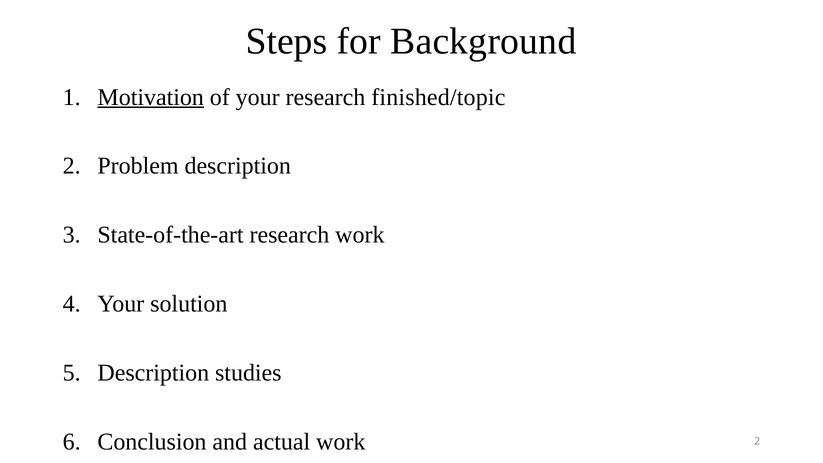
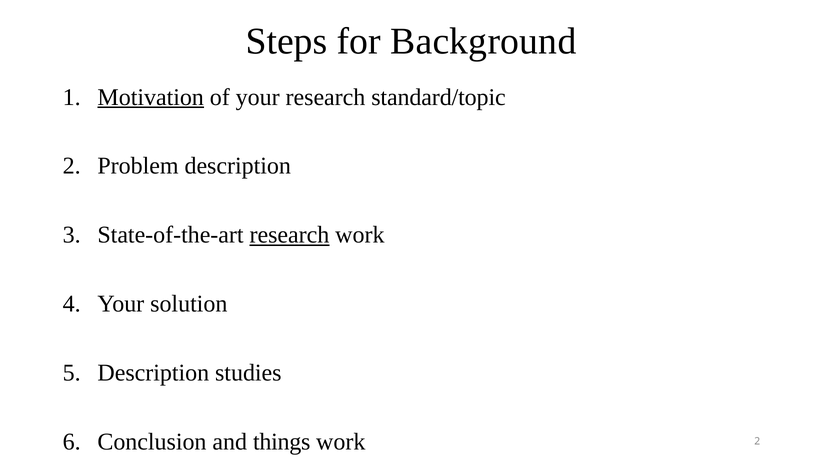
finished/topic: finished/topic -> standard/topic (438, 97)
research underline: none -> present (289, 235)
actual: actual -> things (282, 442)
